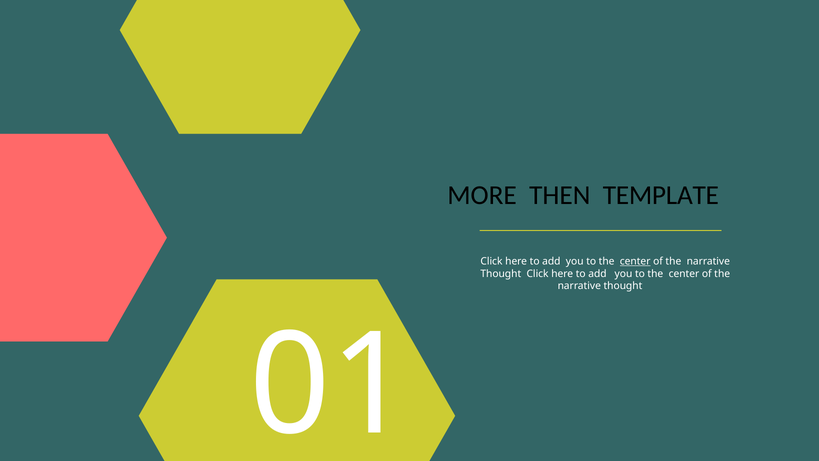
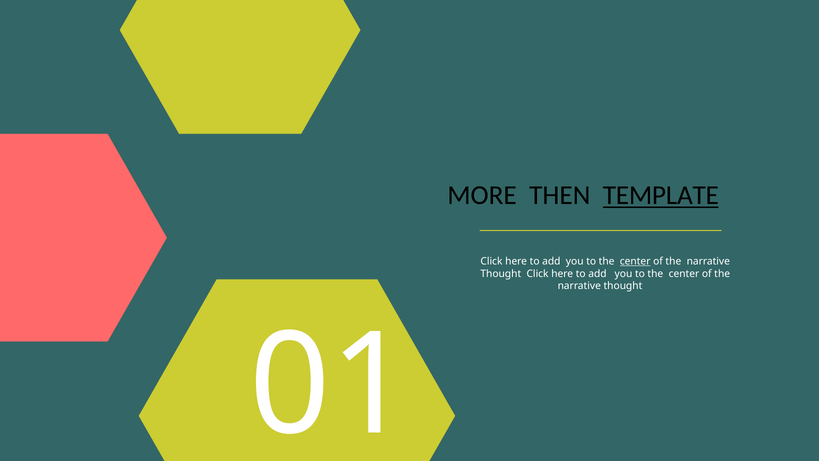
TEMPLATE underline: none -> present (661, 195)
